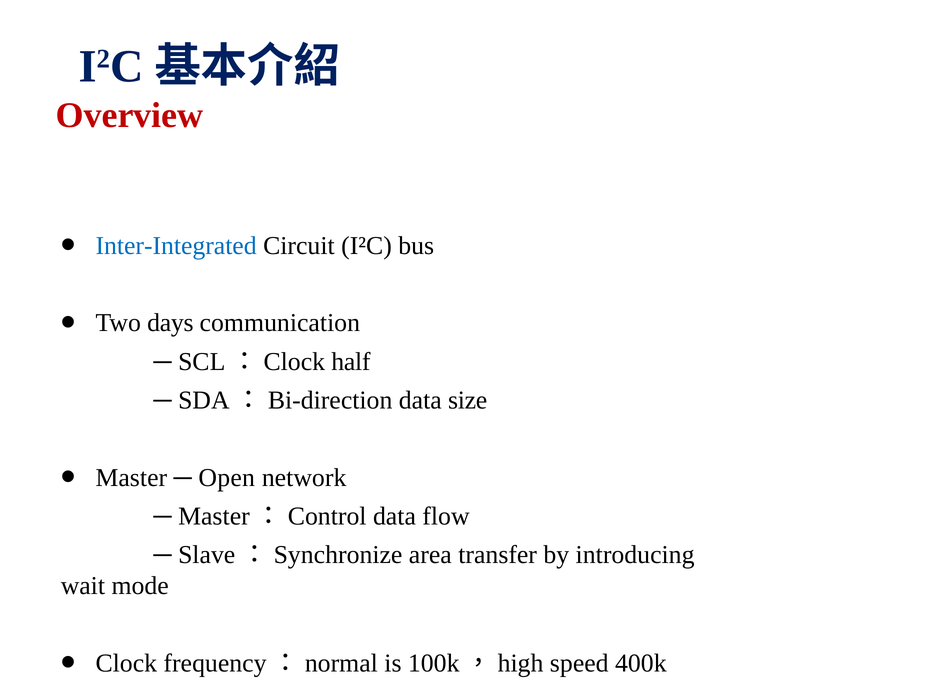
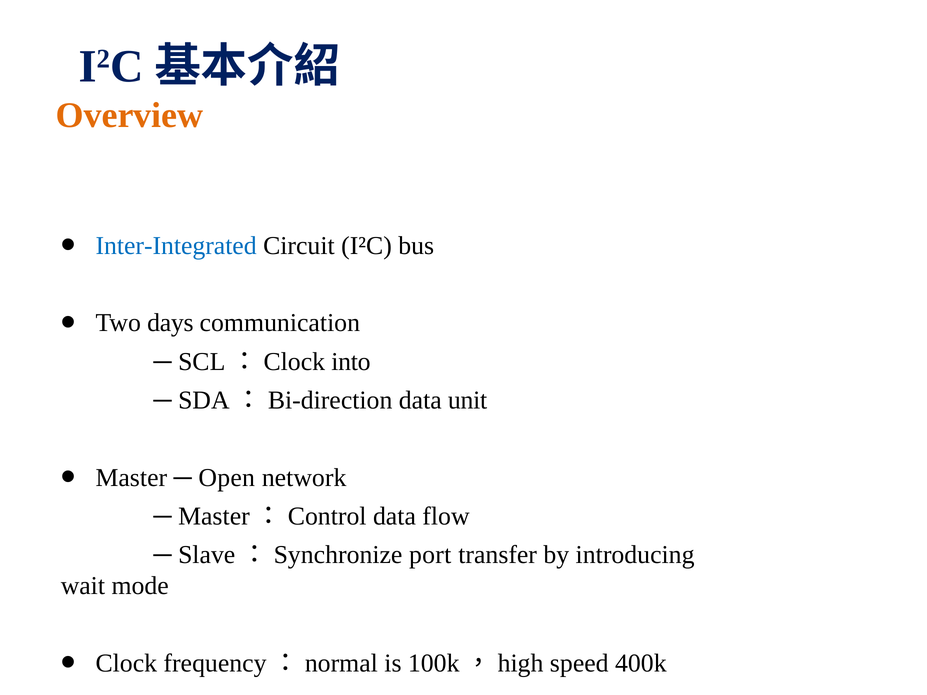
Overview colour: red -> orange (130, 115)
half: half -> into (351, 362)
size: size -> unit (468, 400)
area: area -> port (430, 555)
